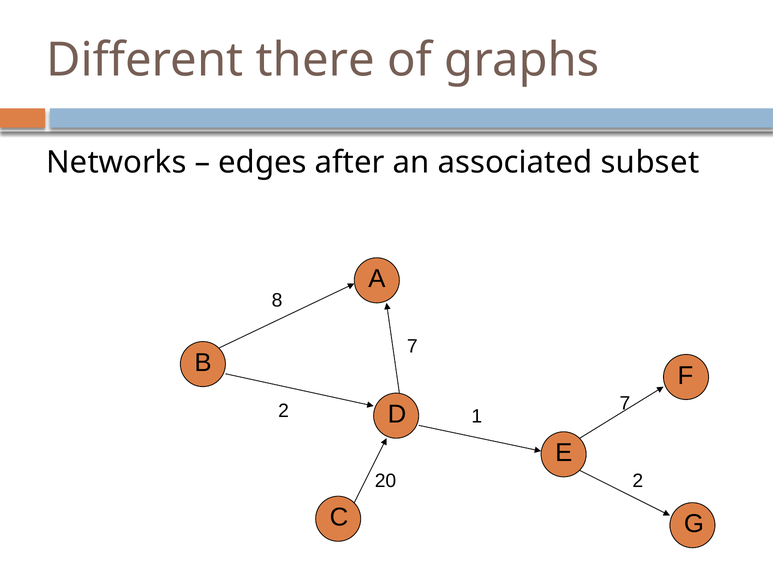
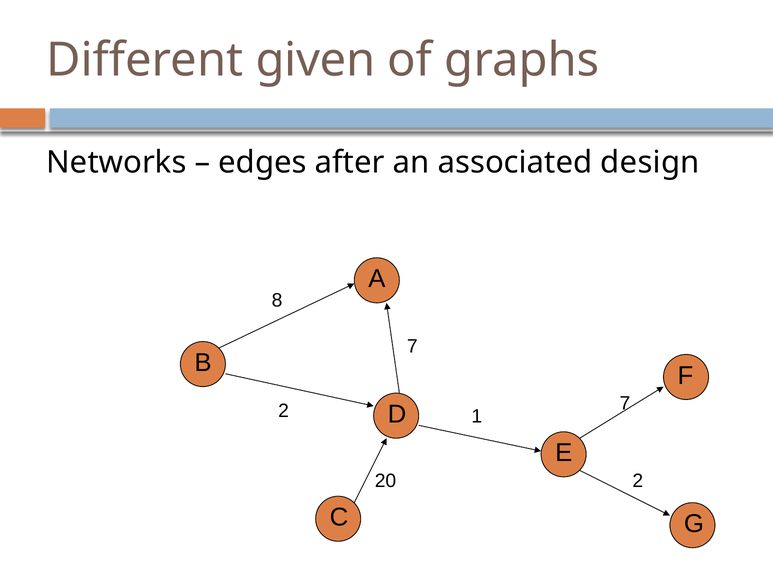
there: there -> given (316, 60)
subset: subset -> design (650, 163)
